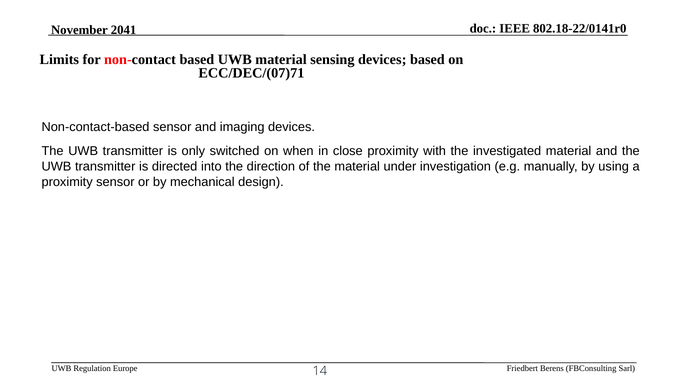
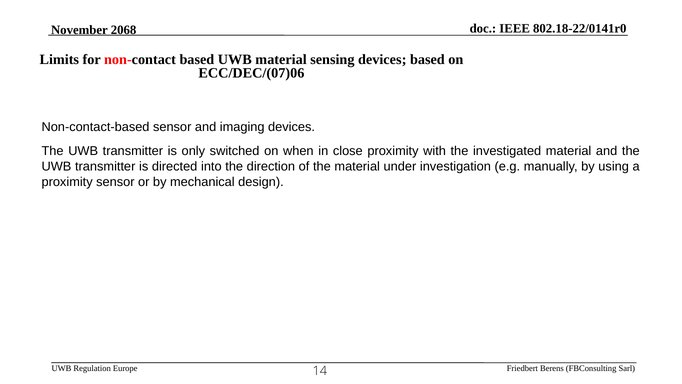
2041: 2041 -> 2068 (124, 30)
ECC/DEC/(07)71: ECC/DEC/(07)71 -> ECC/DEC/(07)06 (251, 73)
